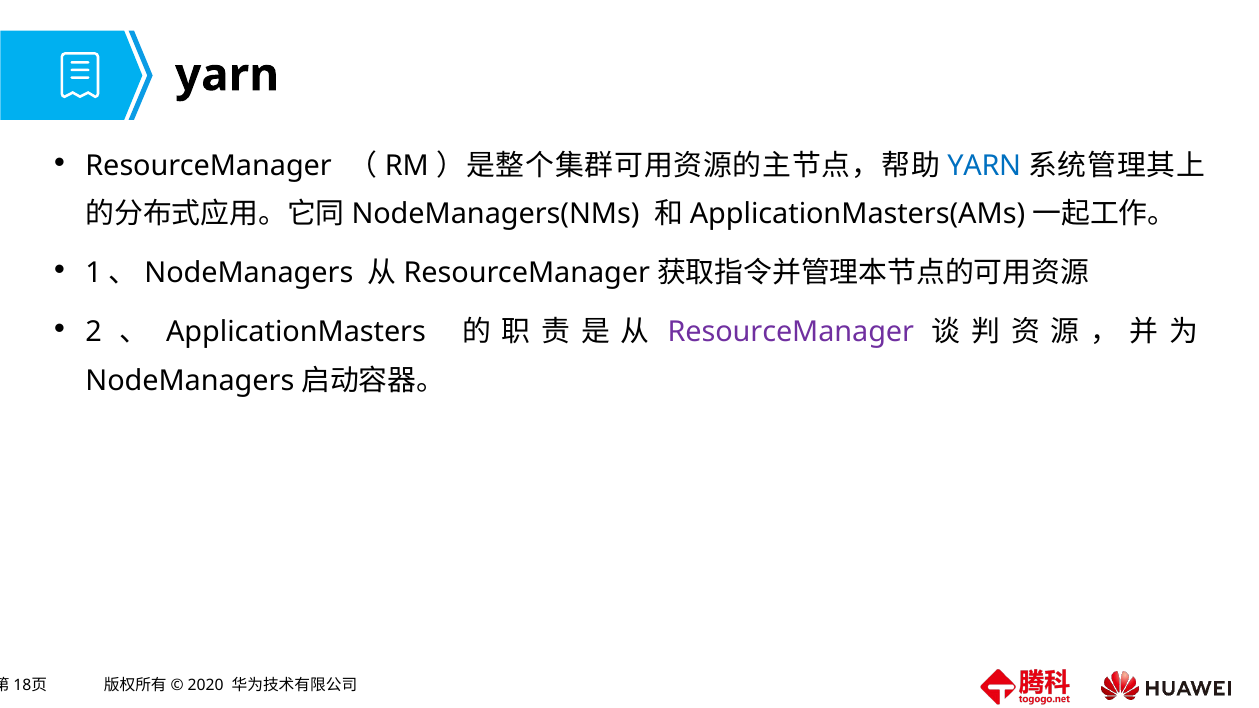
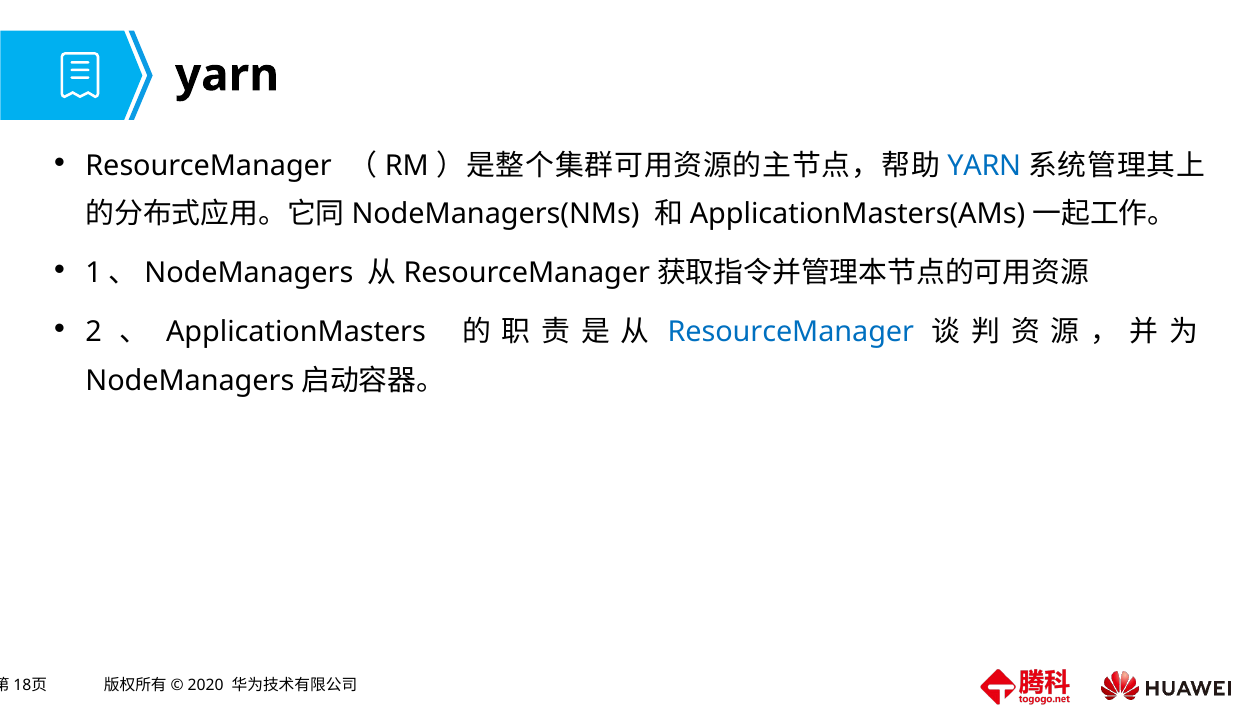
ResourceManager colour: purple -> blue (791, 332)
